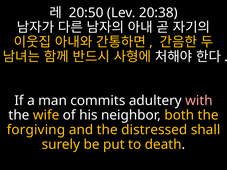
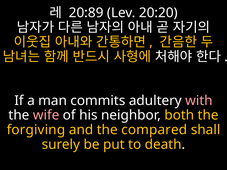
20:50: 20:50 -> 20:89 (86, 13)
20:38: 20:38 -> 20:20 (158, 13)
wife colour: yellow -> pink (46, 115)
distressed: distressed -> compared (154, 130)
